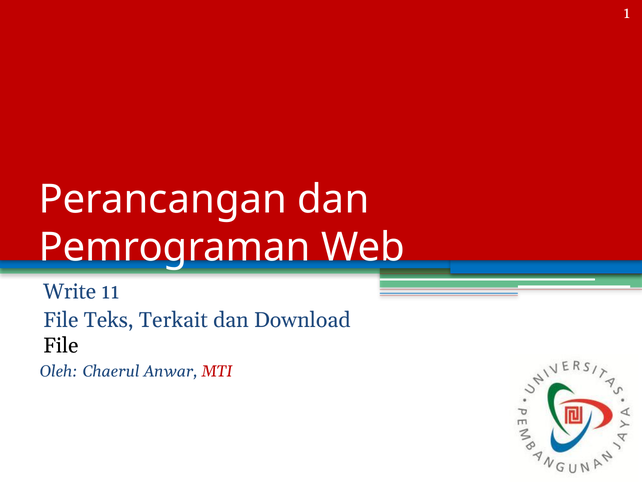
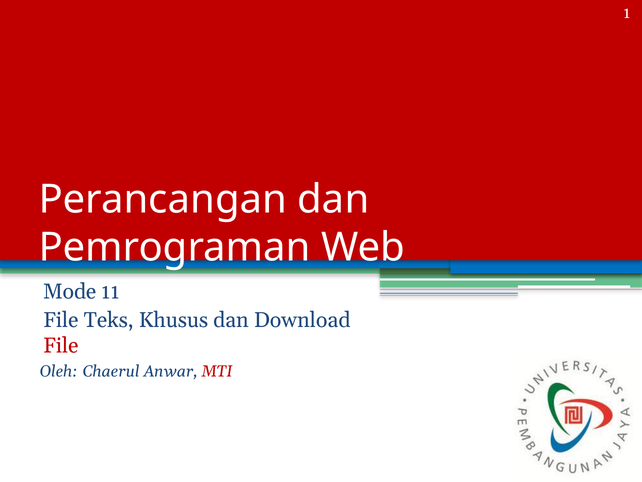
Write: Write -> Mode (70, 291)
Terkait: Terkait -> Khusus (174, 320)
File colour: black -> red (61, 345)
